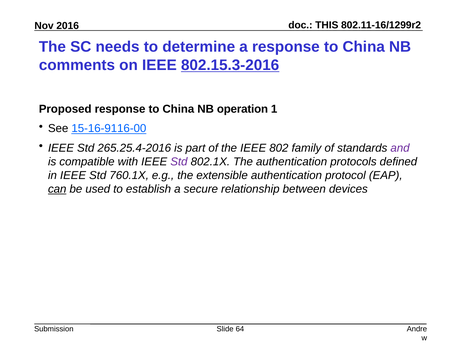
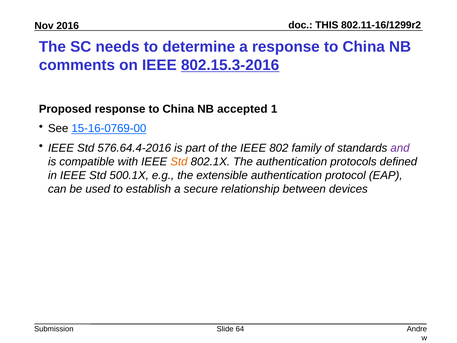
operation: operation -> accepted (242, 109)
15-16-9116-00: 15-16-9116-00 -> 15-16-0769-00 (109, 128)
265.25.4-2016: 265.25.4-2016 -> 576.64.4-2016 (134, 148)
Std colour: purple -> orange (179, 162)
760.1X: 760.1X -> 500.1X (129, 175)
can underline: present -> none (57, 189)
